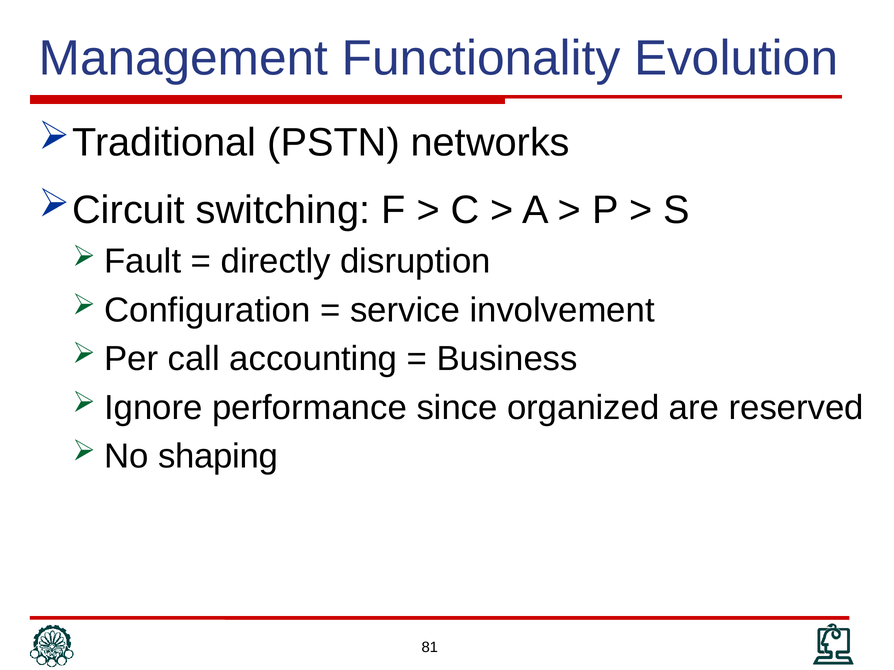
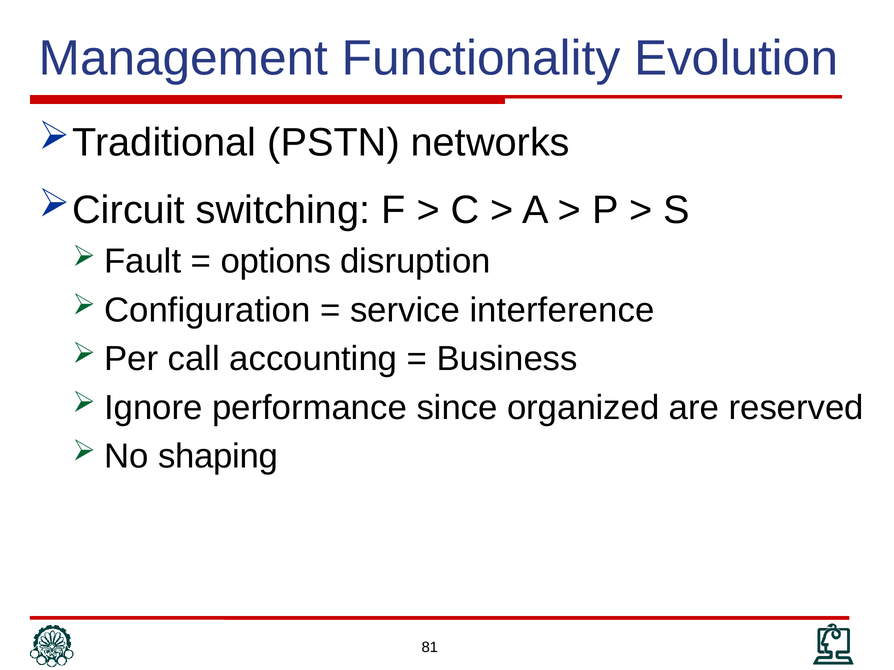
directly: directly -> options (276, 262)
involvement: involvement -> interference (562, 310)
